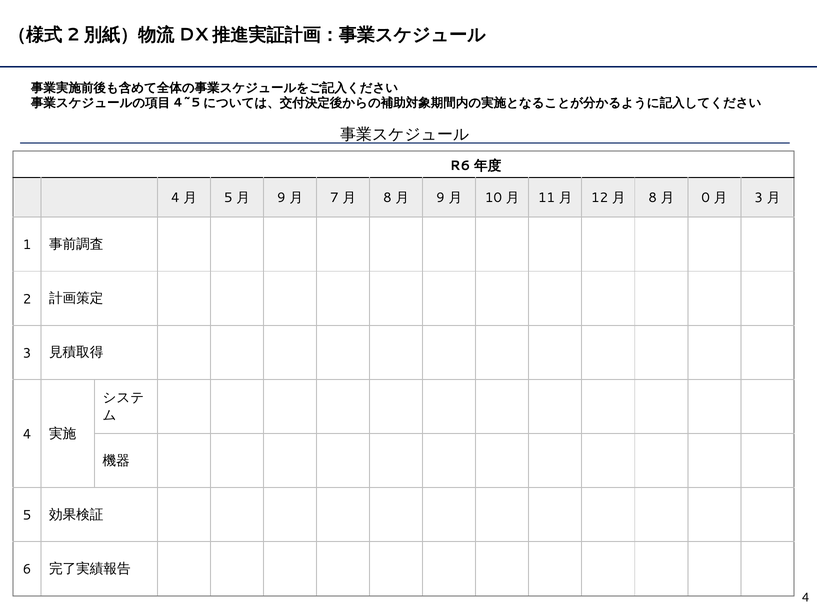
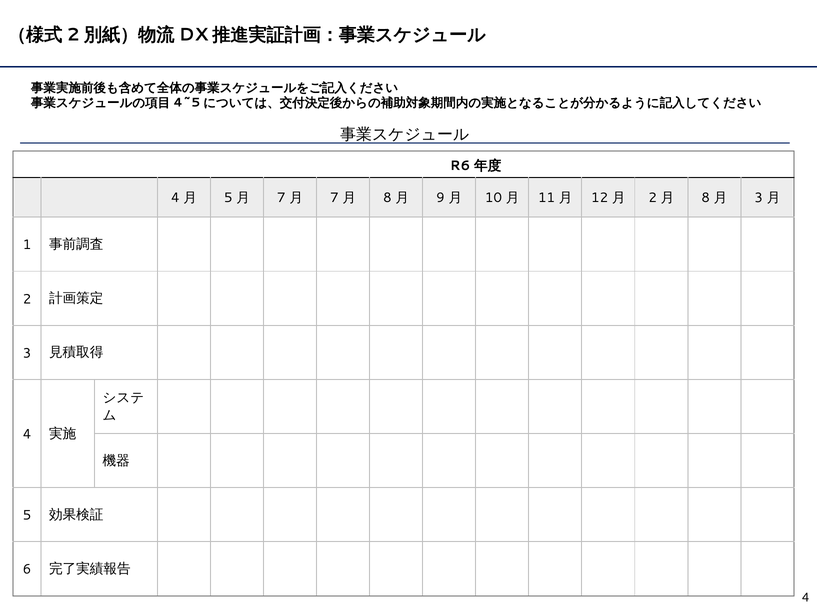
9: 9 -> 7 (281, 198)
8: 8 -> 2 (653, 198)
0: 0 -> 8 (706, 198)
